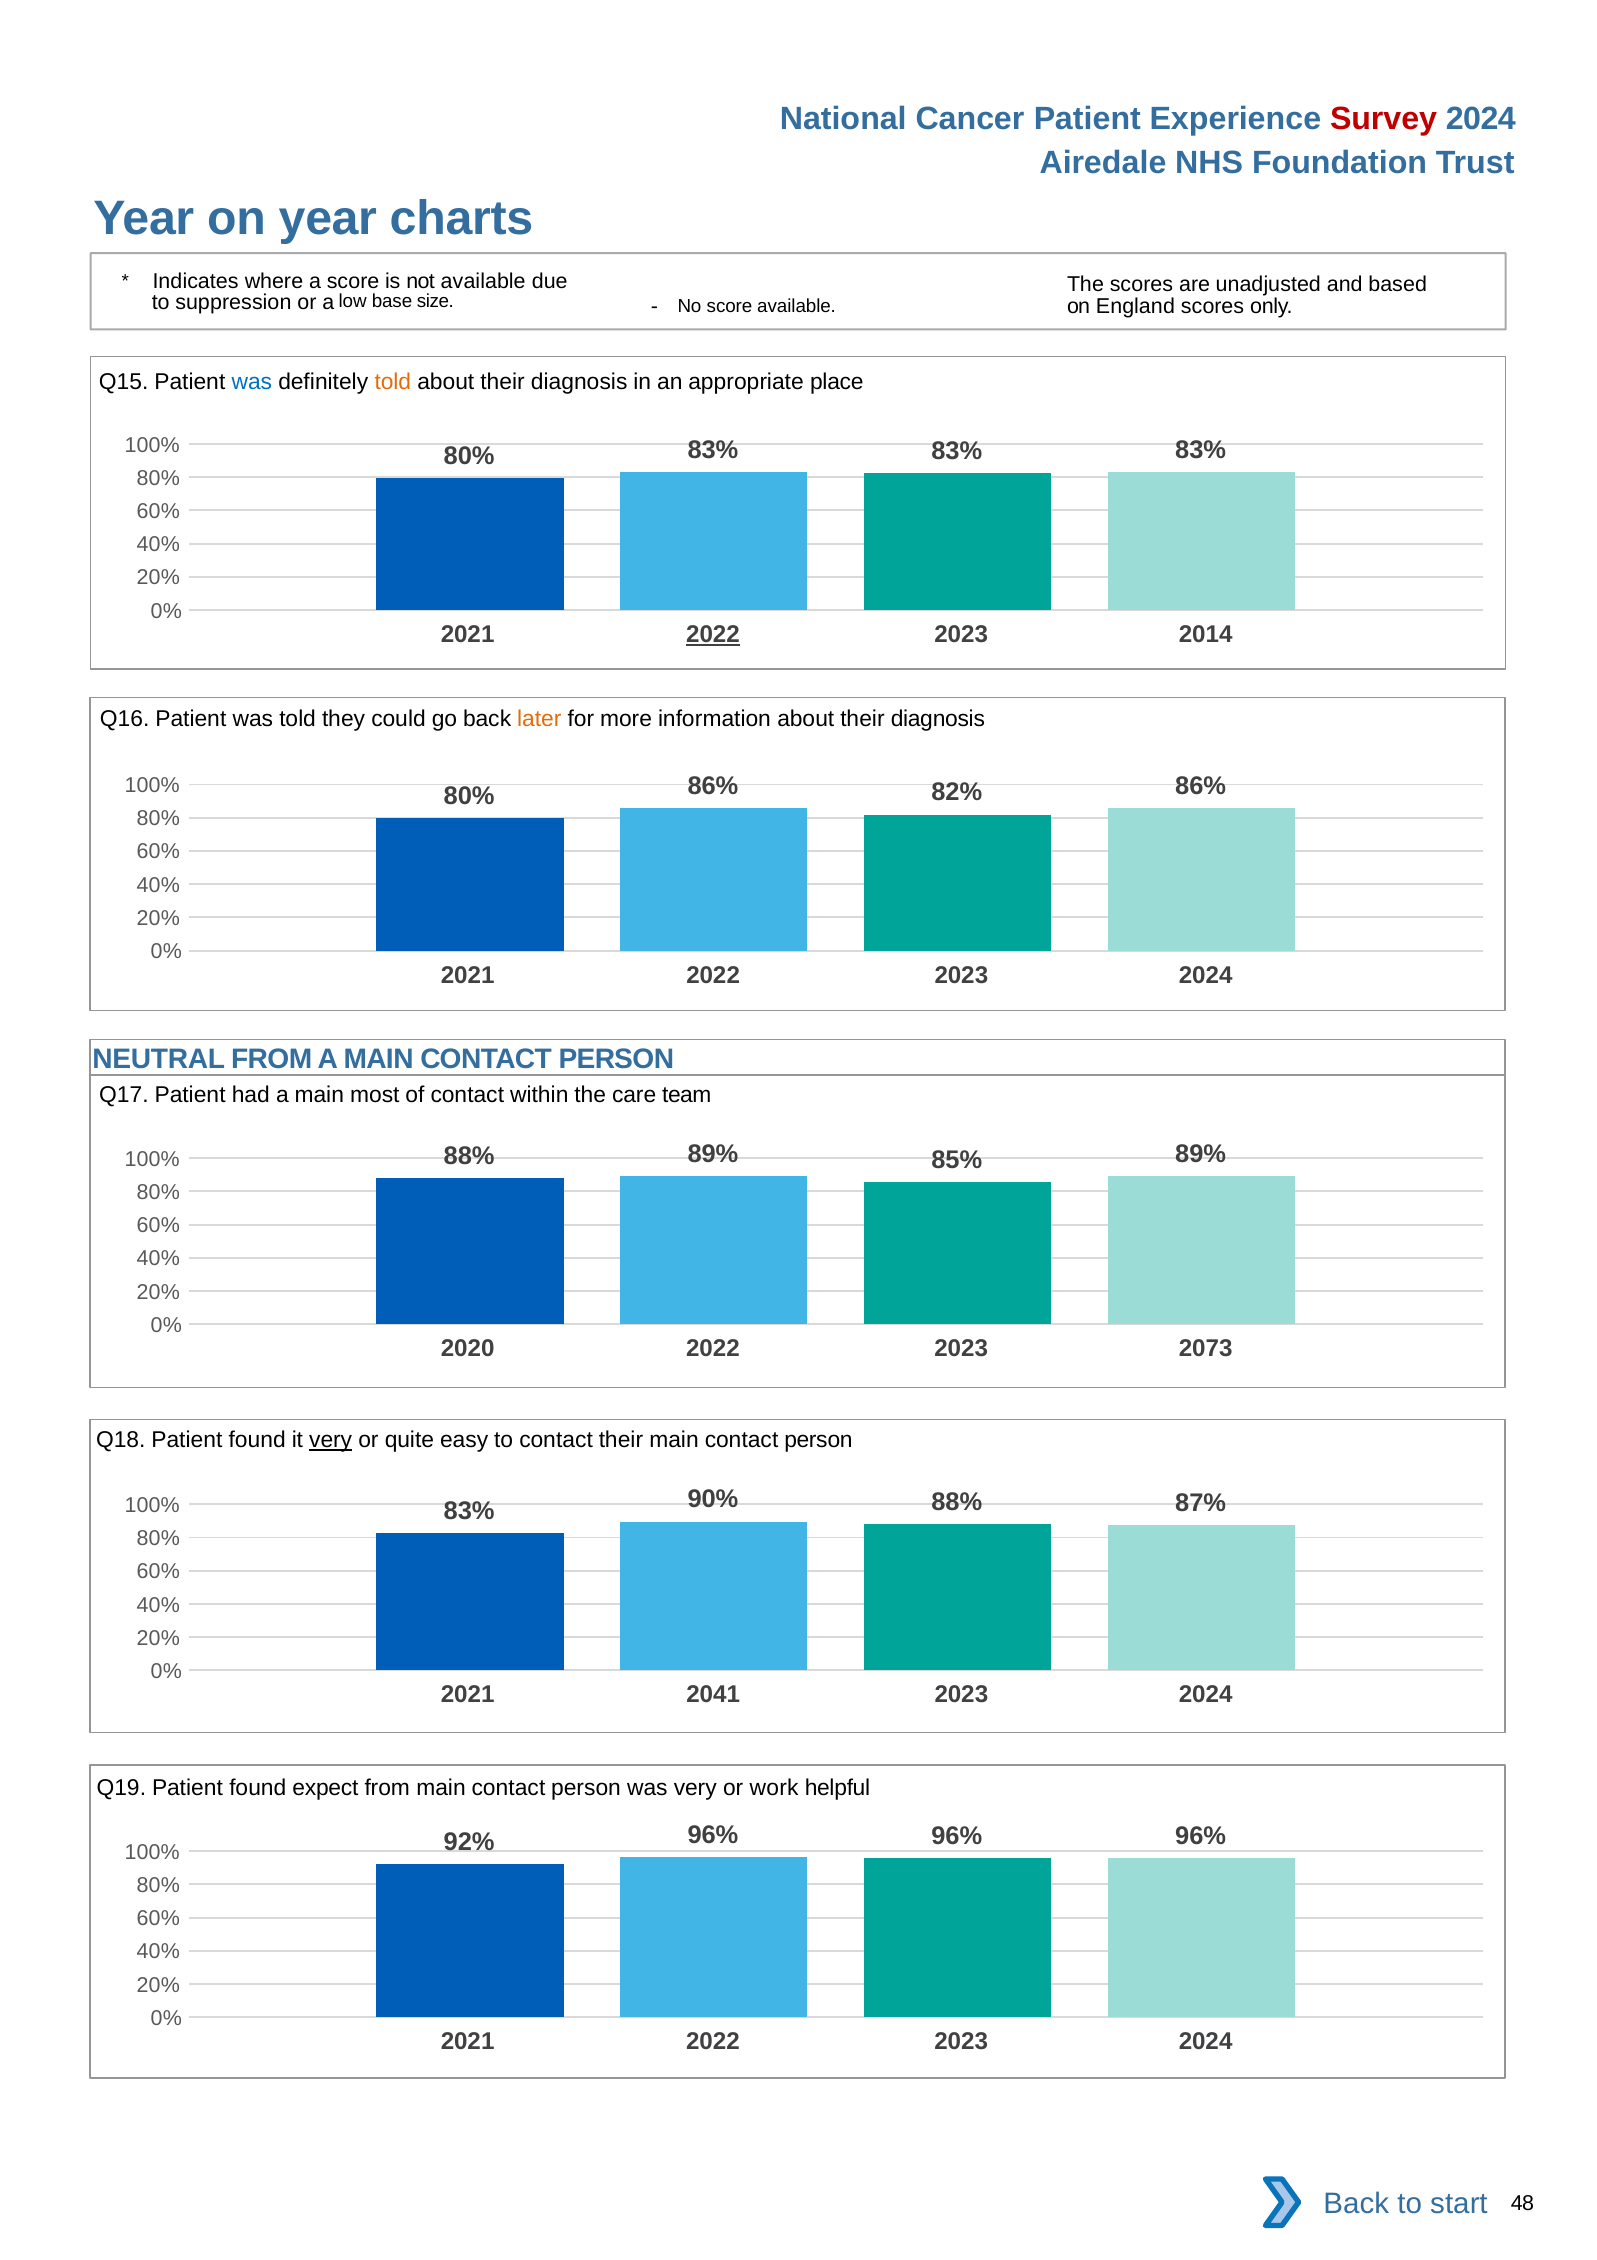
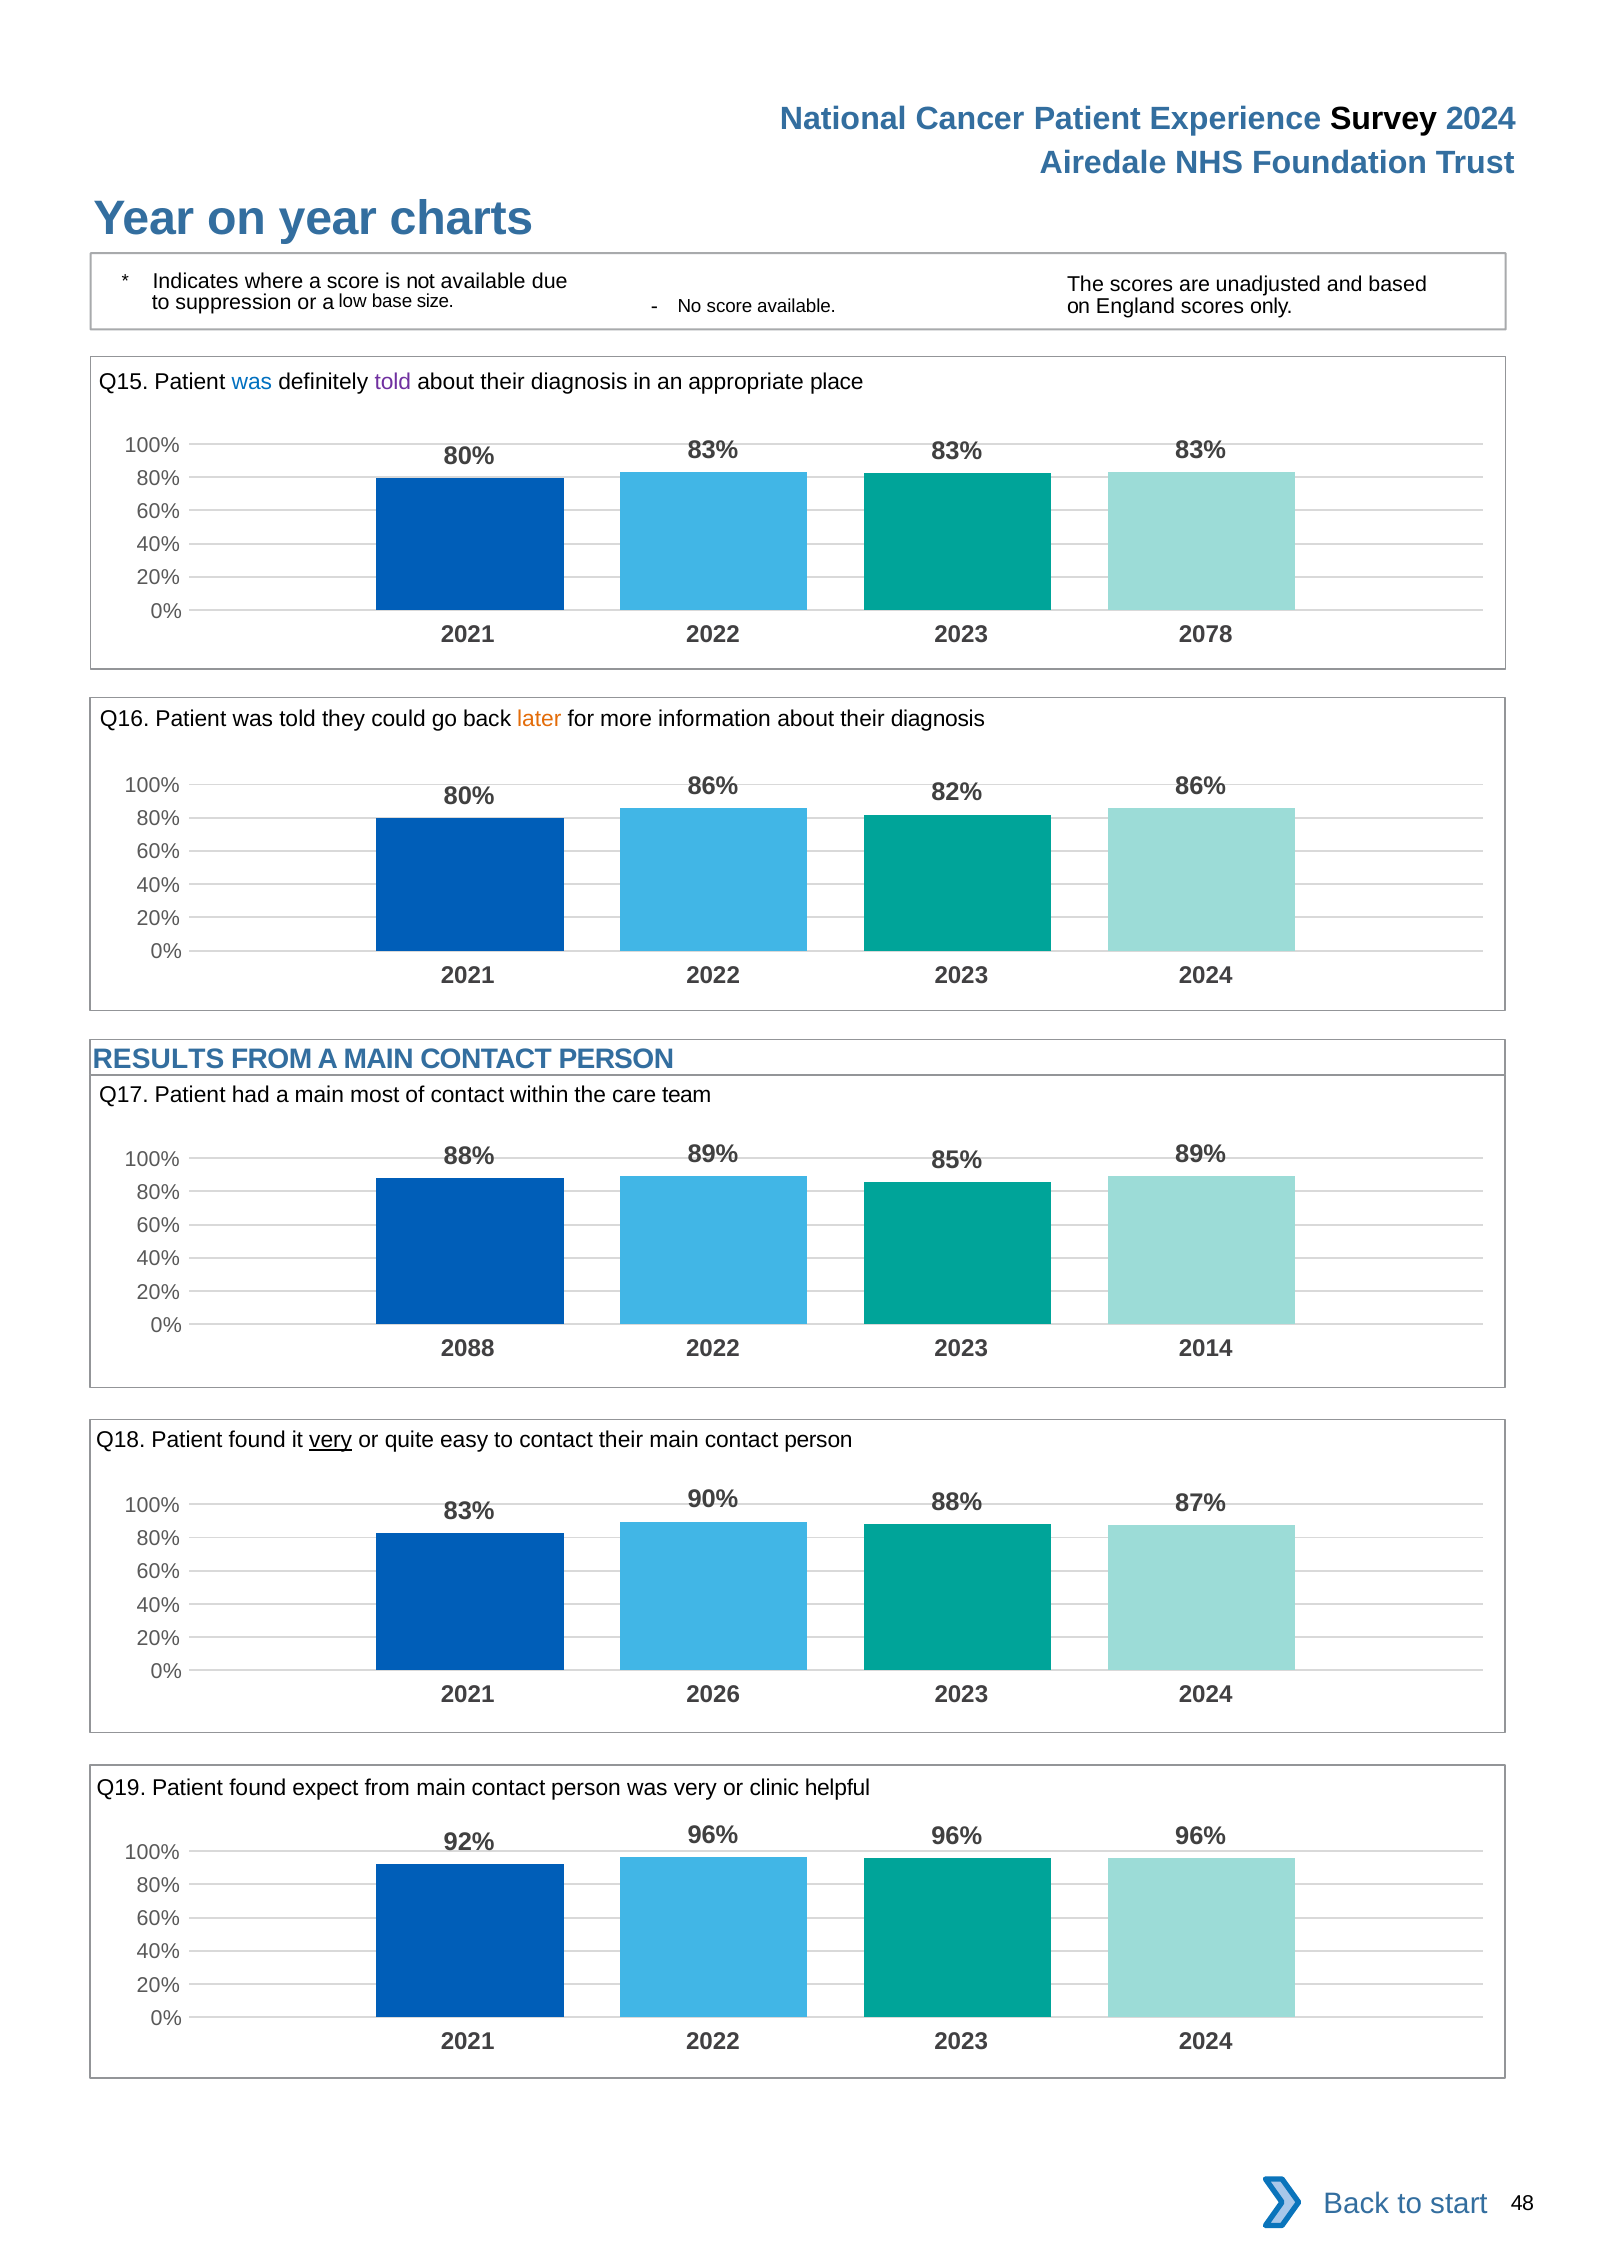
Survey colour: red -> black (1384, 119)
told colour: orange -> purple (393, 382)
2022 underline: present -> none (713, 635)
2014: 2014 -> 2078 (1206, 635)
NEUTRAL: NEUTRAL -> RESULTS (158, 1060)
2020: 2020 -> 2088 (468, 1349)
2073: 2073 -> 2014 (1206, 1349)
2041: 2041 -> 2026 (713, 1695)
work: work -> clinic (774, 1788)
